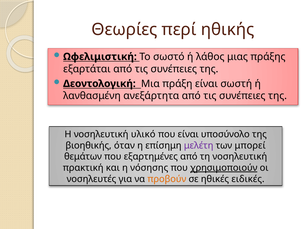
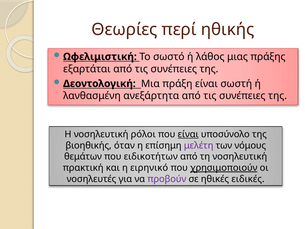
υλικό: υλικό -> ρόλοι (143, 134)
είναι underline: none -> present (188, 134)
μπορεί: μπορεί -> νόμους (250, 145)
εξαρτημένες: εξαρτημένες -> ειδικοτήτων (151, 156)
νόσησης: νόσησης -> ειρηνικό (149, 168)
προβούν colour: orange -> purple (167, 179)
